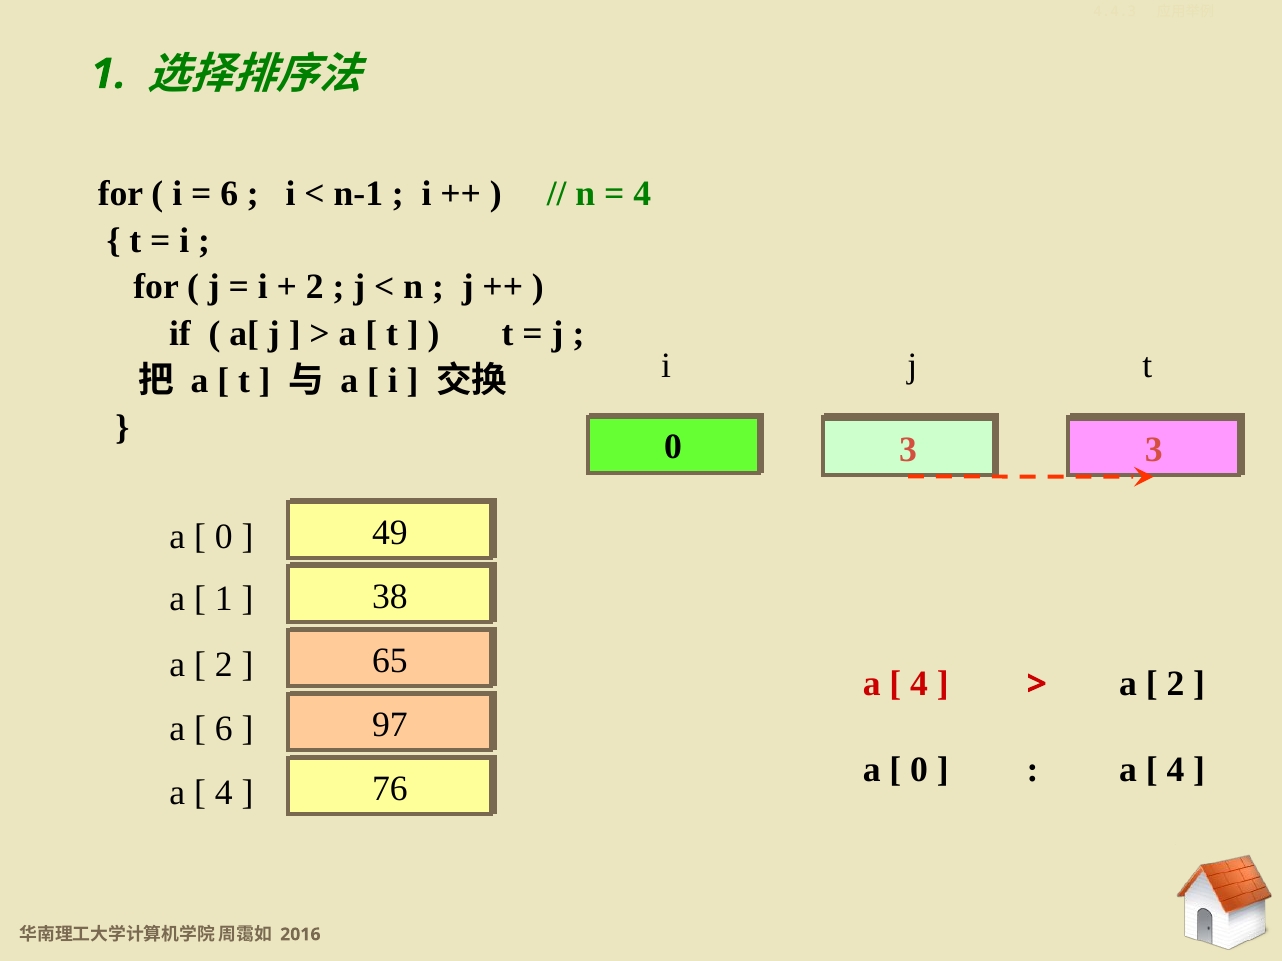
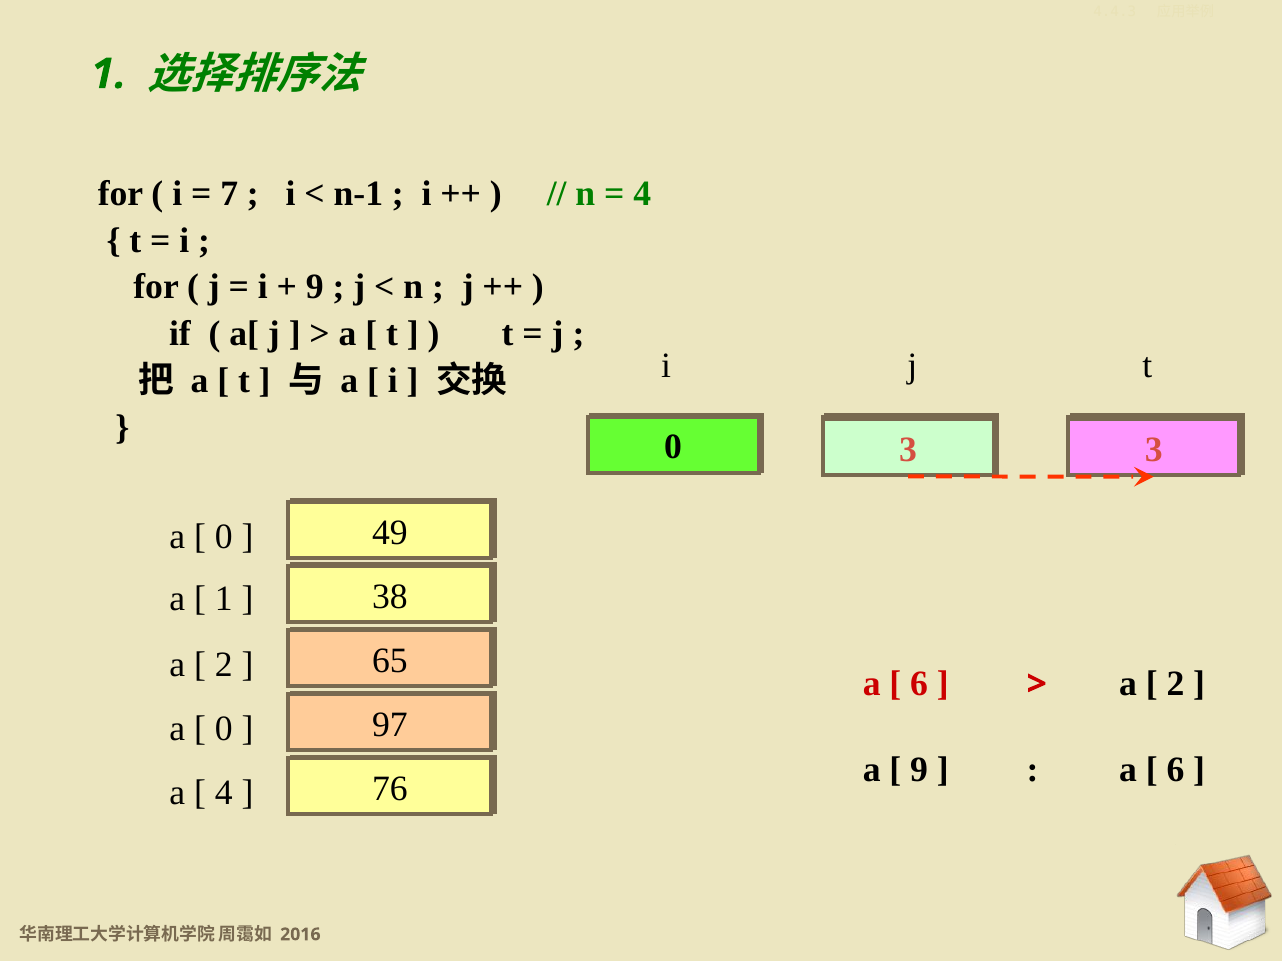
6: 6 -> 7 (229, 193)
2: 2 -> 9 (315, 287)
4: 4 -> 6 (919, 684)
6: 6 -> 0 (224, 729)
0: 0 -> 9 (919, 770)
4: 4 -> 6 (1175, 770)
